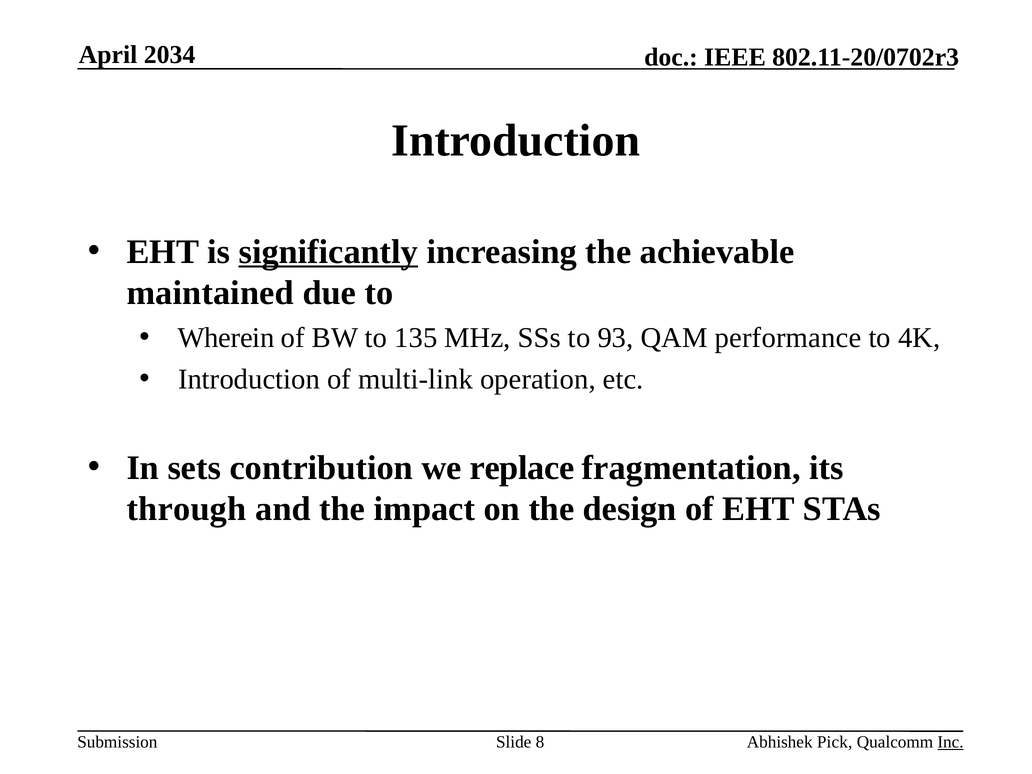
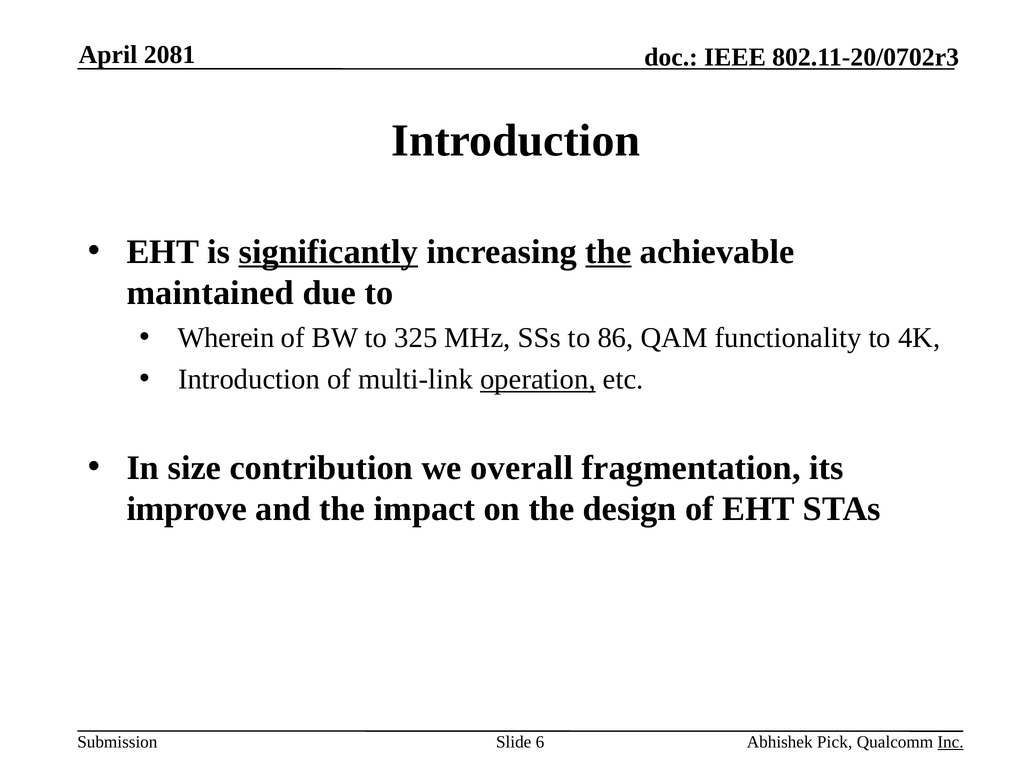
2034: 2034 -> 2081 (170, 55)
the underline: none -> present (608, 252)
135: 135 -> 325 (416, 338)
93: 93 -> 86 (615, 338)
performance: performance -> functionality (788, 338)
operation underline: none -> present (538, 379)
sets: sets -> size (194, 468)
replace: replace -> overall (522, 468)
through: through -> improve (187, 509)
8: 8 -> 6 (540, 742)
